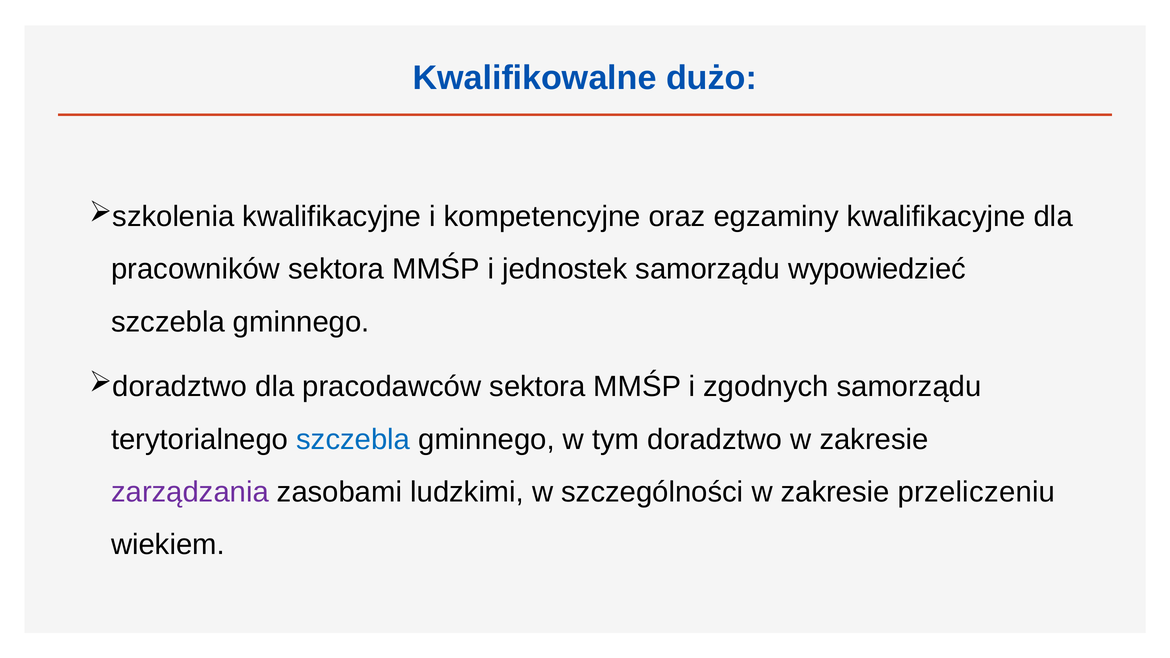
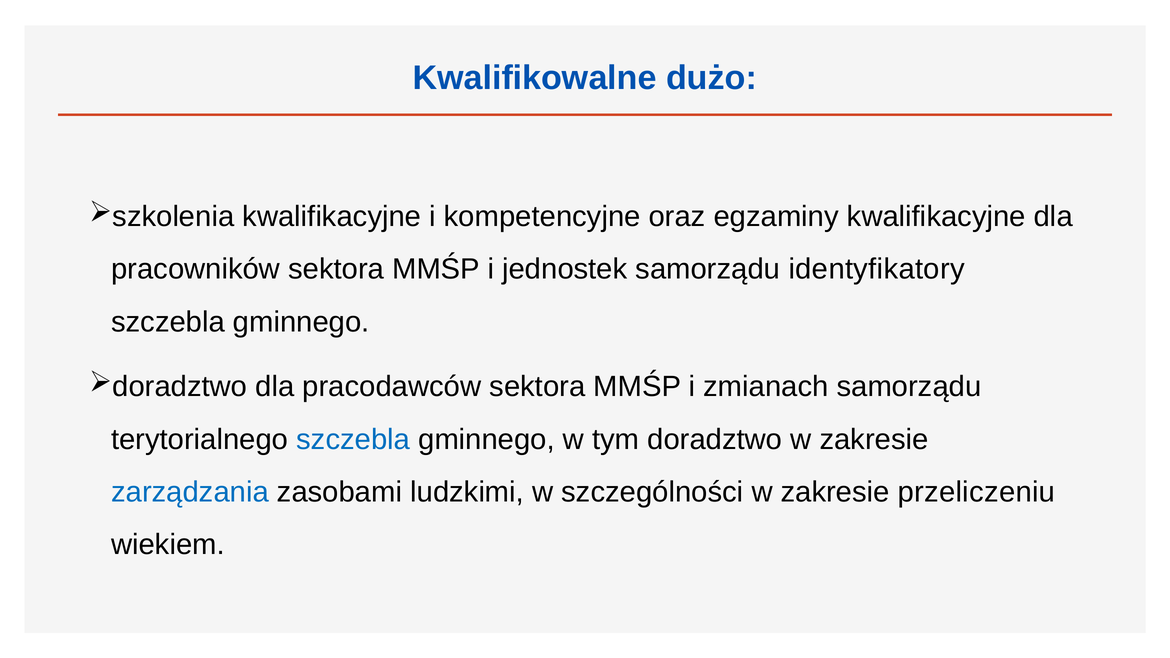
wypowiedzieć: wypowiedzieć -> identyfikatory (877, 269)
zgodnych: zgodnych -> zmianach (766, 387)
zarządzania colour: purple -> blue (190, 492)
